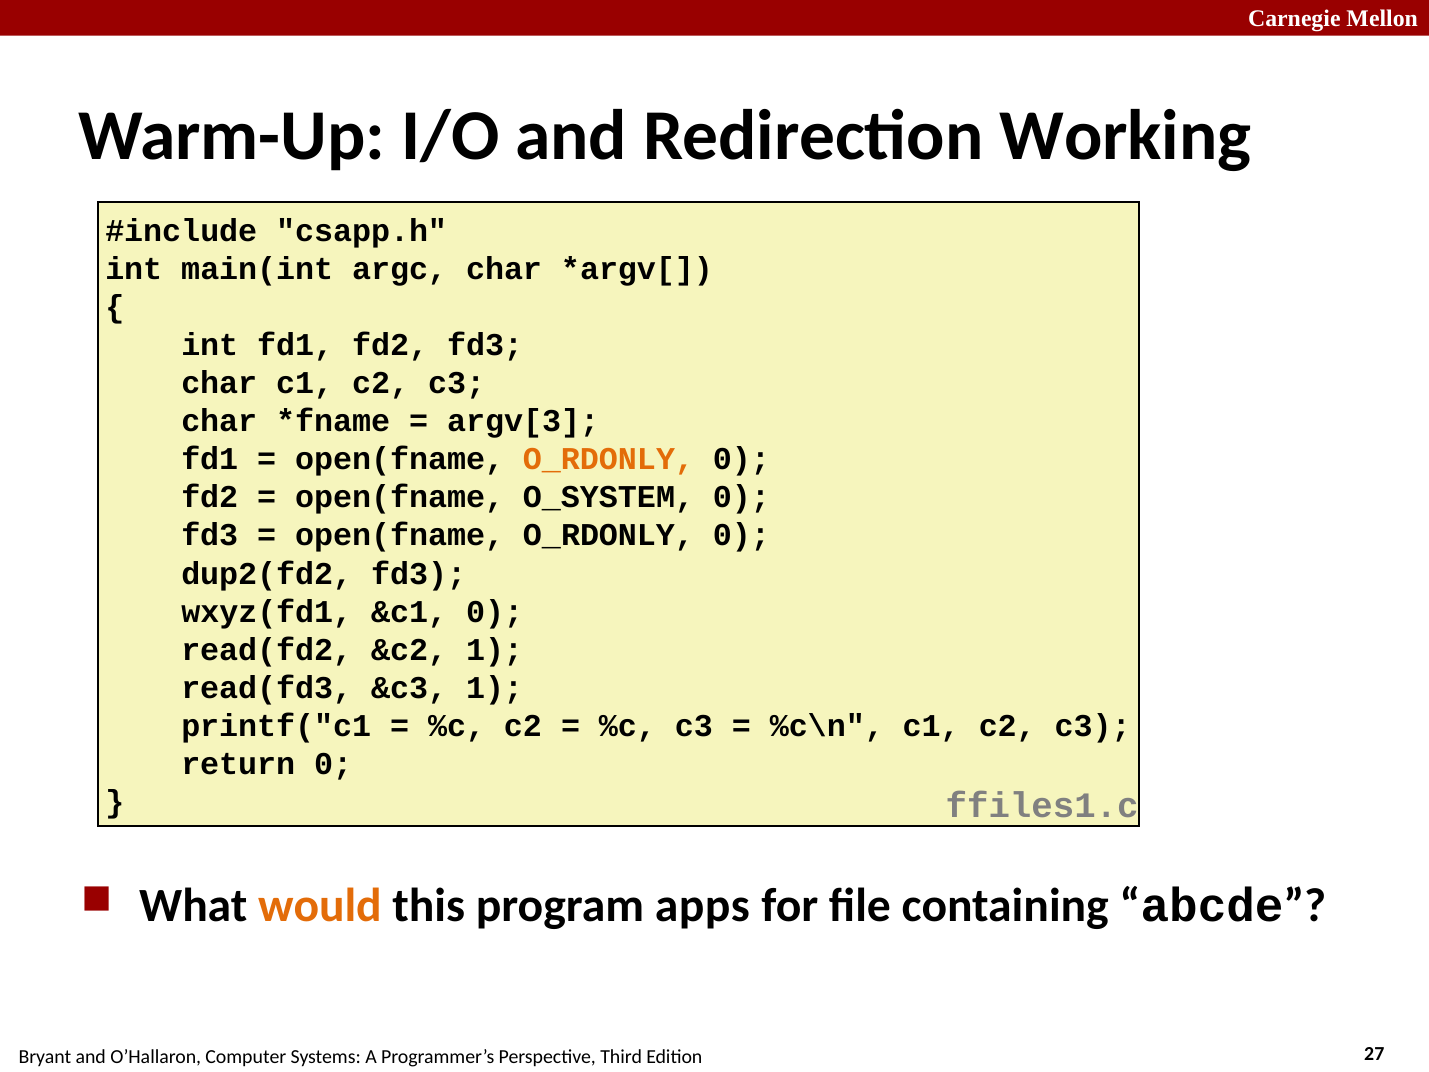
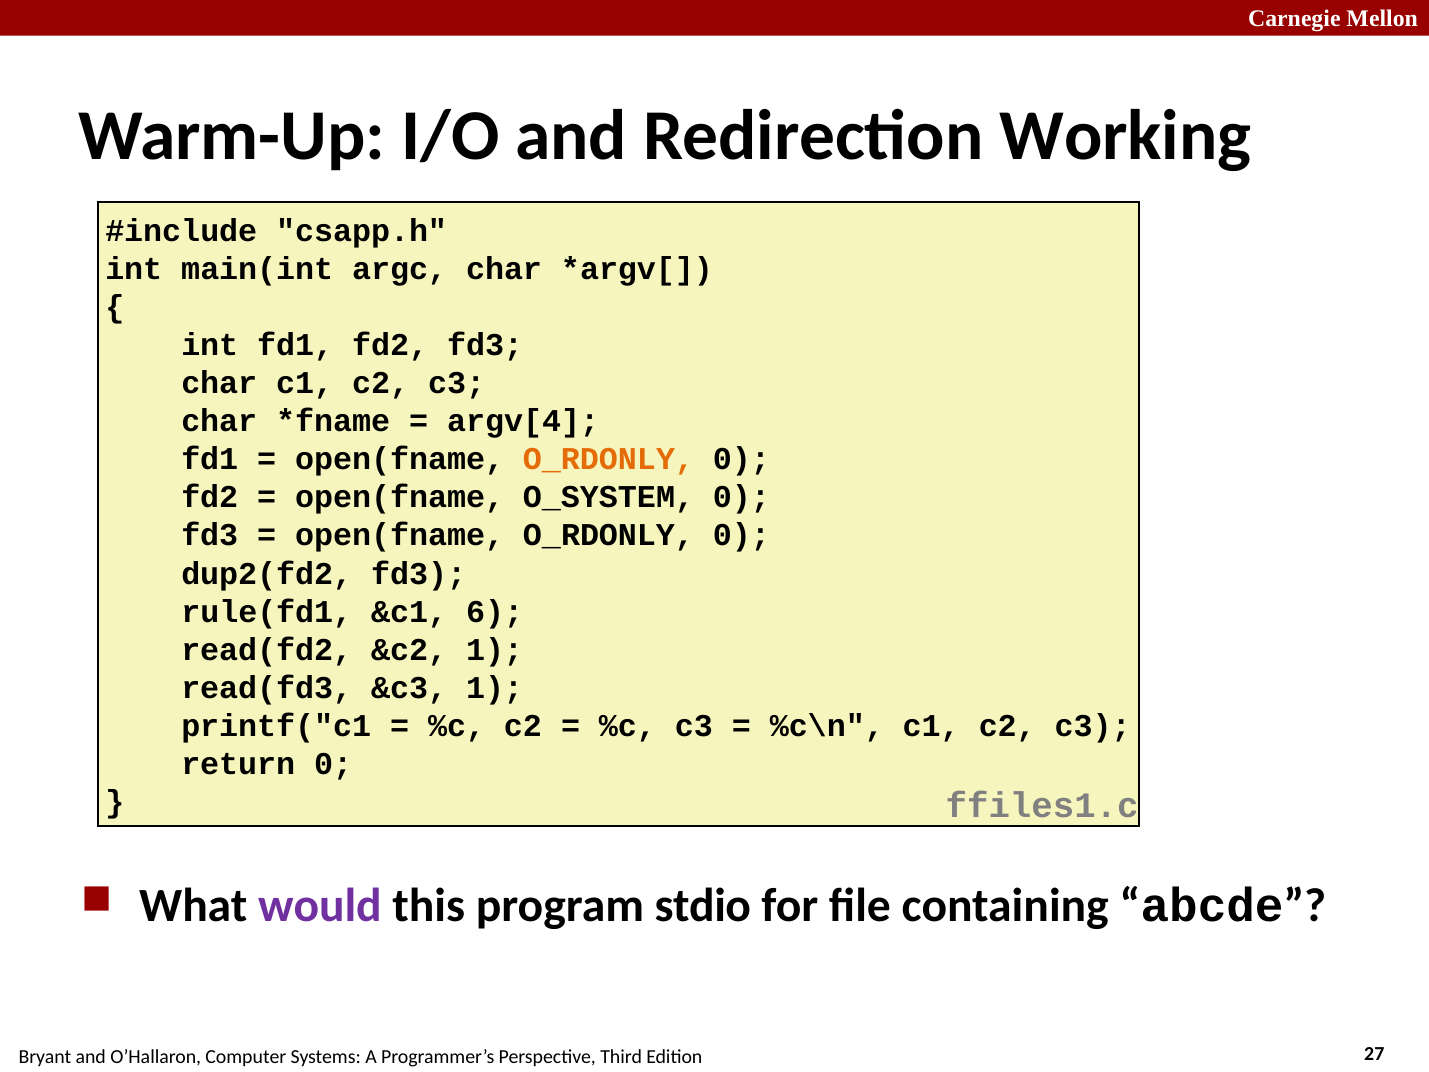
argv[3: argv[3 -> argv[4 (523, 421)
wxyz(fd1: wxyz(fd1 -> rule(fd1 (267, 612)
&c1 0: 0 -> 6 (495, 612)
would colour: orange -> purple (320, 906)
apps: apps -> stdio (703, 906)
